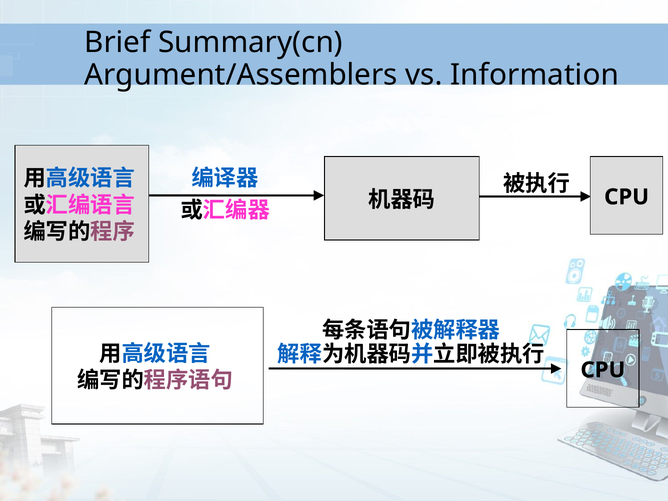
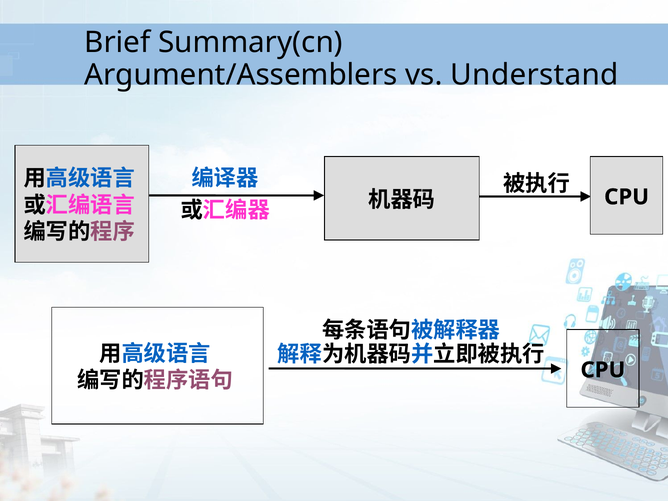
Information: Information -> Understand (535, 75)
